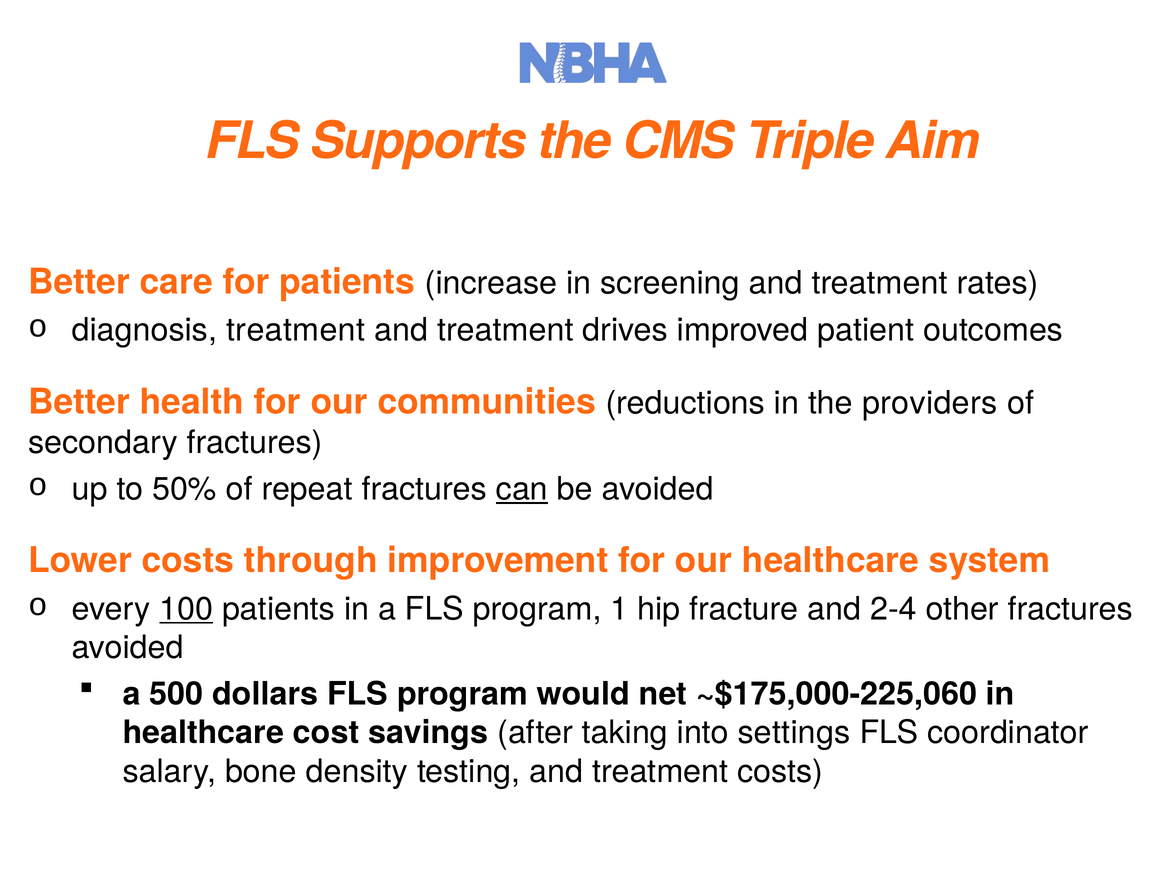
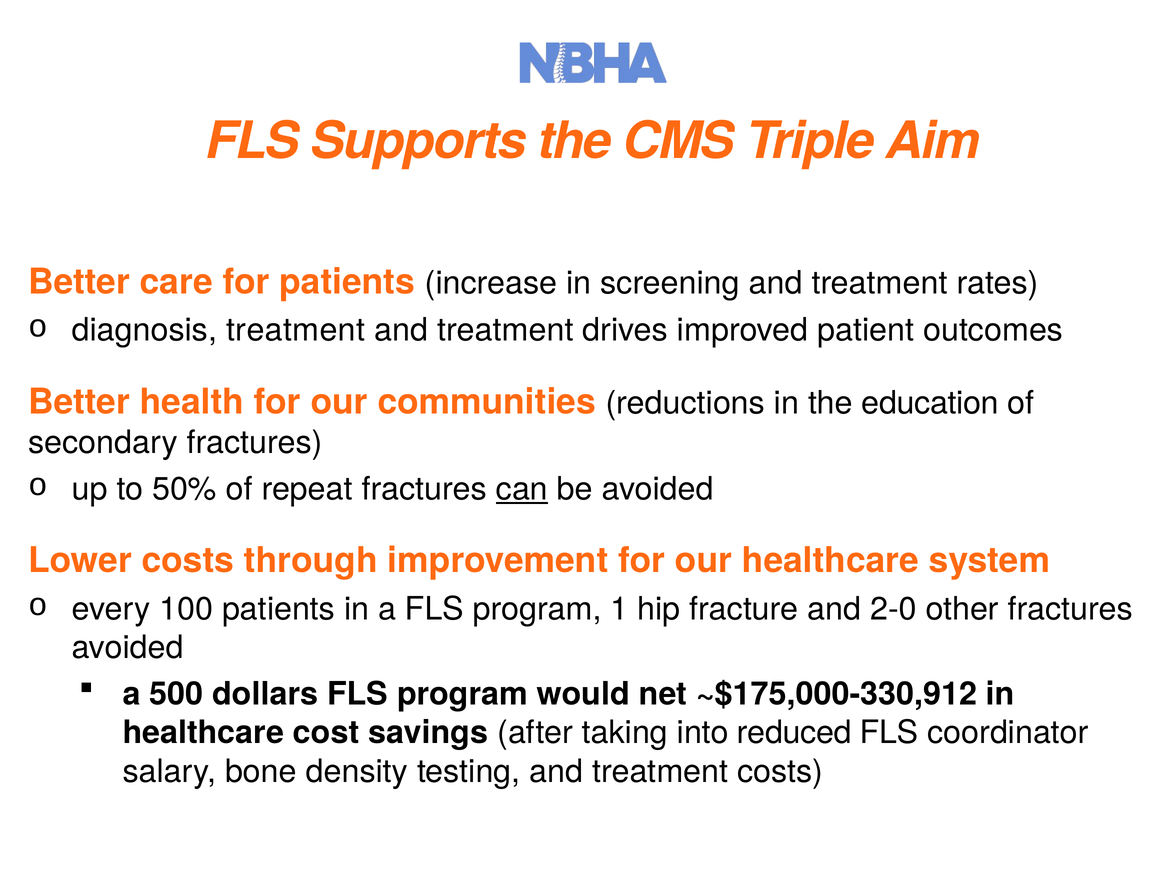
providers: providers -> education (930, 403)
100 underline: present -> none (186, 609)
2-4: 2-4 -> 2-0 (893, 609)
~$175,000-225,060: ~$175,000-225,060 -> ~$175,000-330,912 (837, 694)
settings: settings -> reduced (794, 733)
